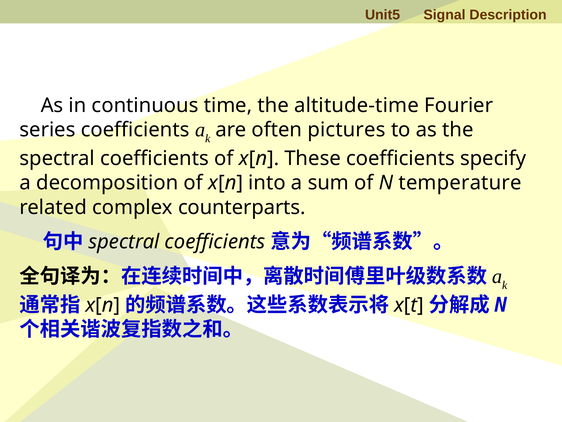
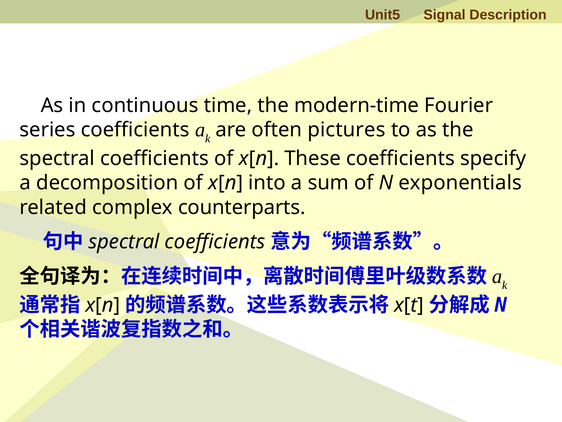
altitude-time: altitude-time -> modern-time (357, 105)
temperature: temperature -> exponentials (460, 183)
